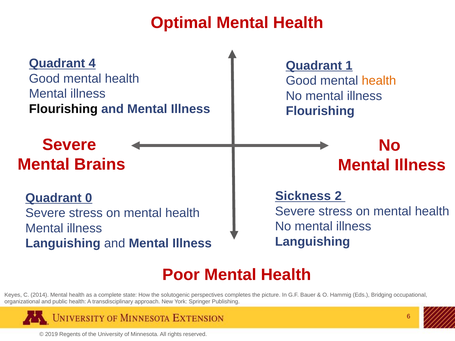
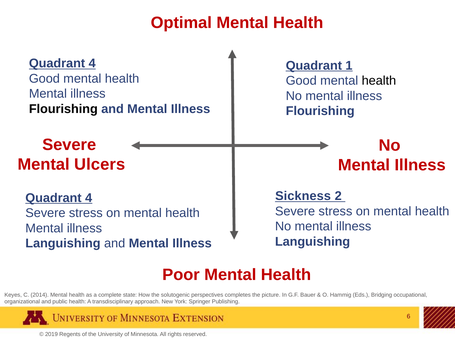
health colour: orange -> black (379, 81)
Brains: Brains -> Ulcers (100, 164)
0: 0 -> 4 (89, 198)
